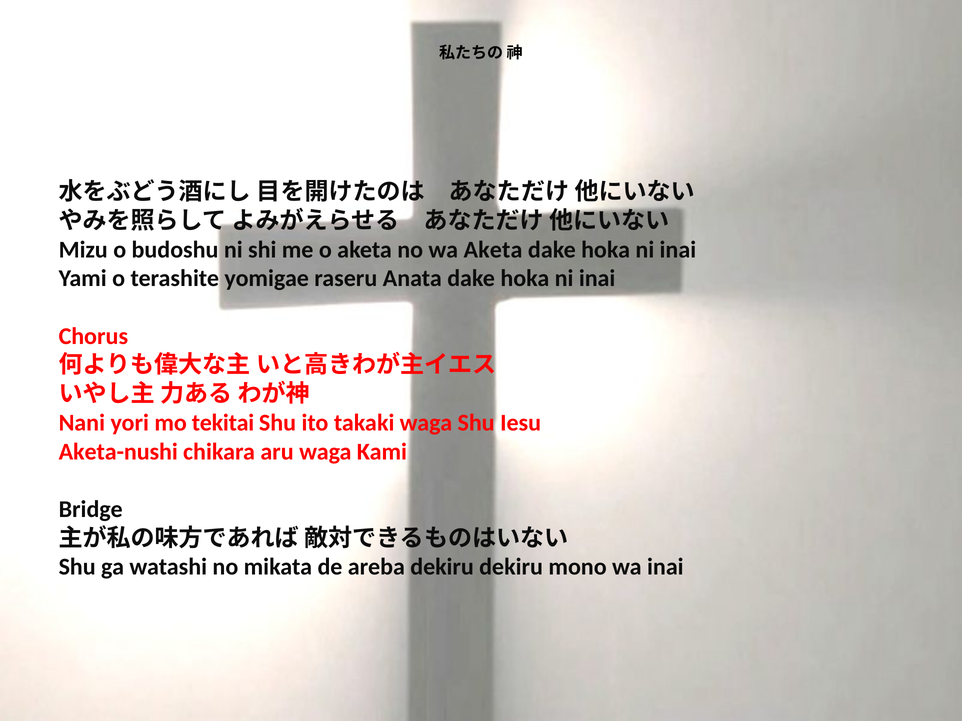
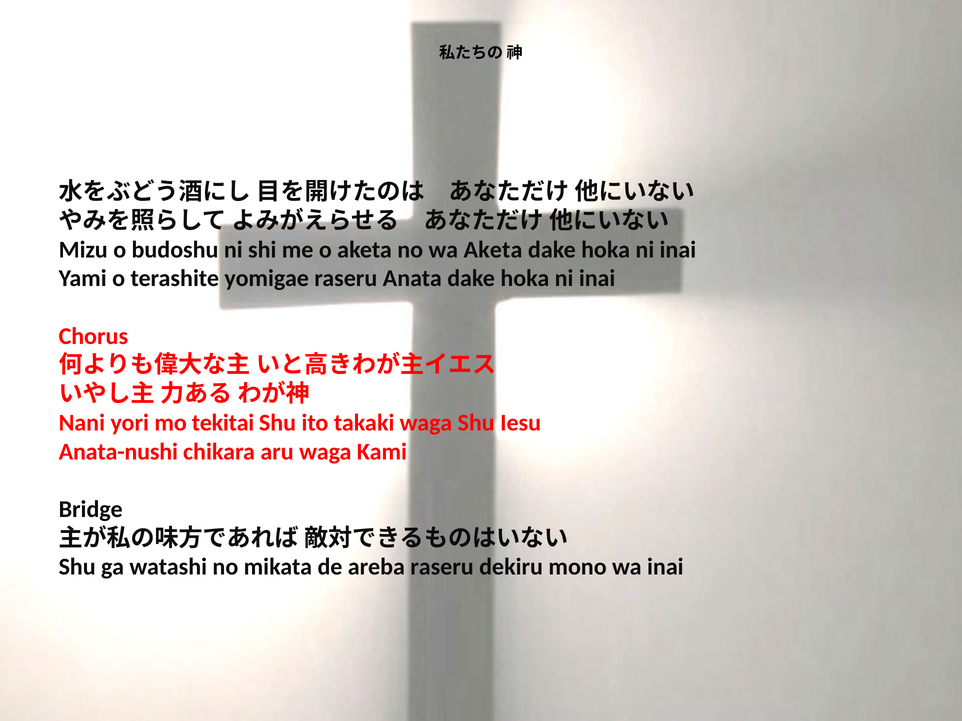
Aketa-nushi: Aketa-nushi -> Anata-nushi (118, 452)
areba dekiru: dekiru -> raseru (442, 567)
